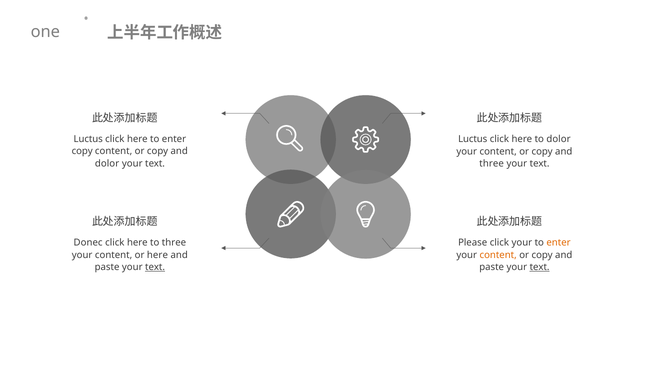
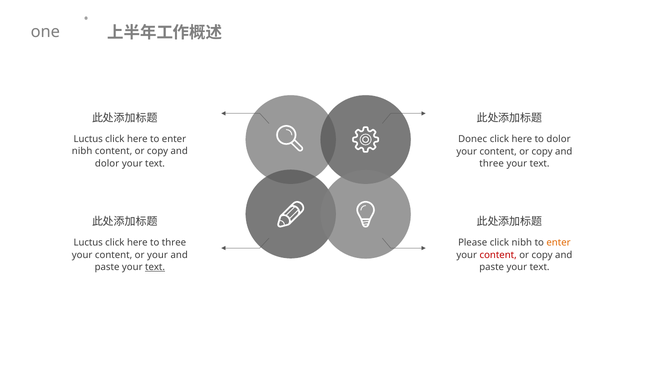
Luctus: Luctus -> Donec (473, 139)
copy: copy -> nibh (82, 151)
Donec: Donec -> Luctus (88, 243)
click your: your -> nibh (522, 243)
or here: here -> your (157, 255)
content colour: orange -> red (498, 255)
text underline: present -> none (540, 267)
